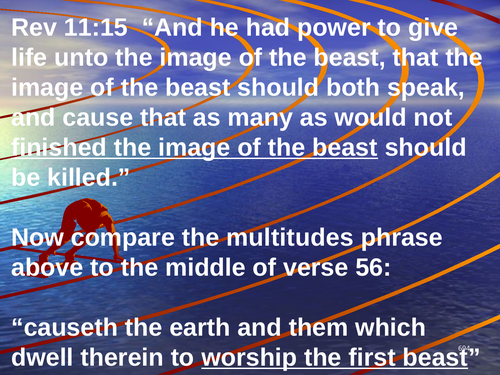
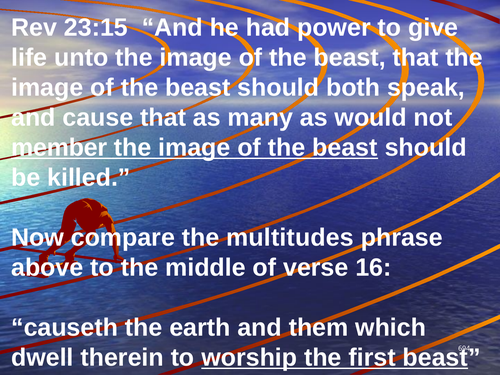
11:15: 11:15 -> 23:15 (96, 28)
finished: finished -> member (59, 148)
56: 56 -> 16 (373, 268)
